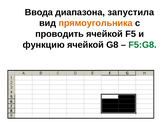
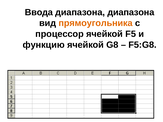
диапазона запустила: запустила -> диапазона (131, 12)
проводить: проводить -> процессор (59, 34)
F5:G8 colour: green -> black (143, 45)
